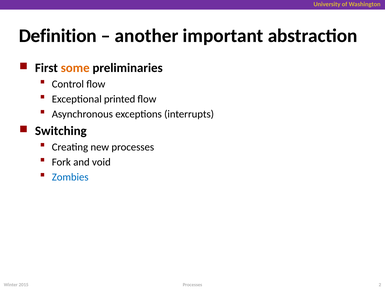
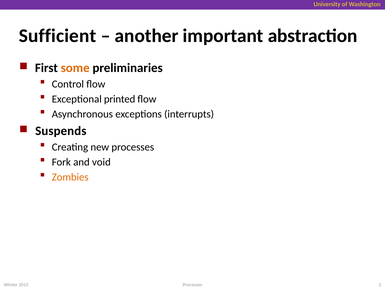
Definition: Definition -> Sufficient (58, 36)
Switching: Switching -> Suspends (61, 131)
Zombies colour: blue -> orange (70, 177)
